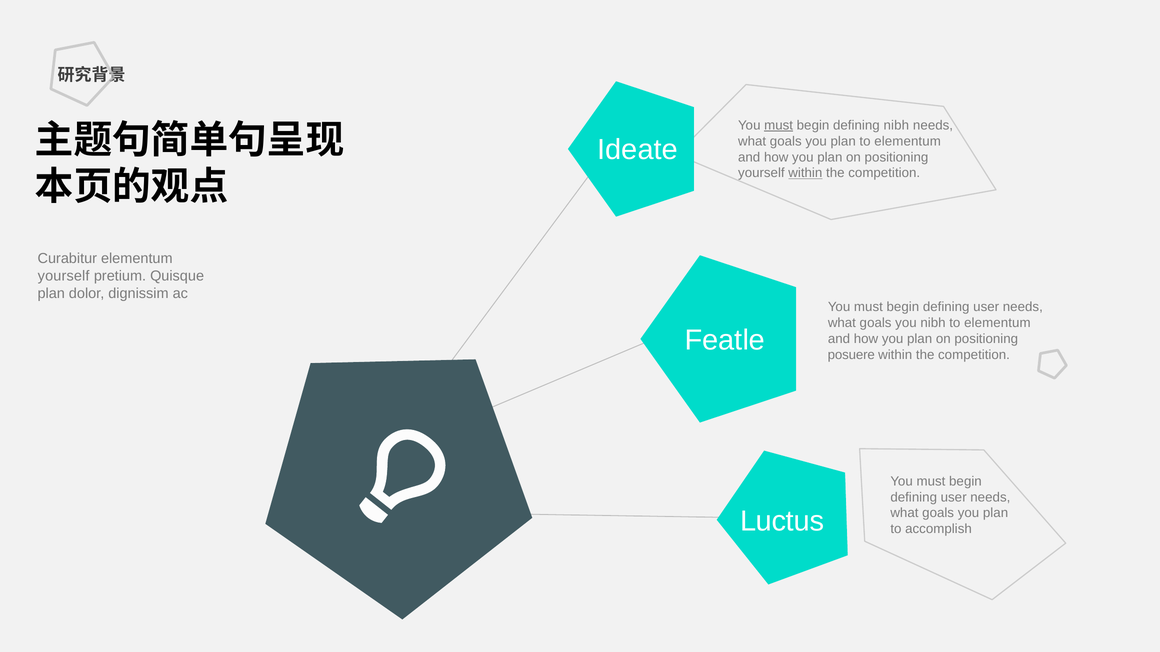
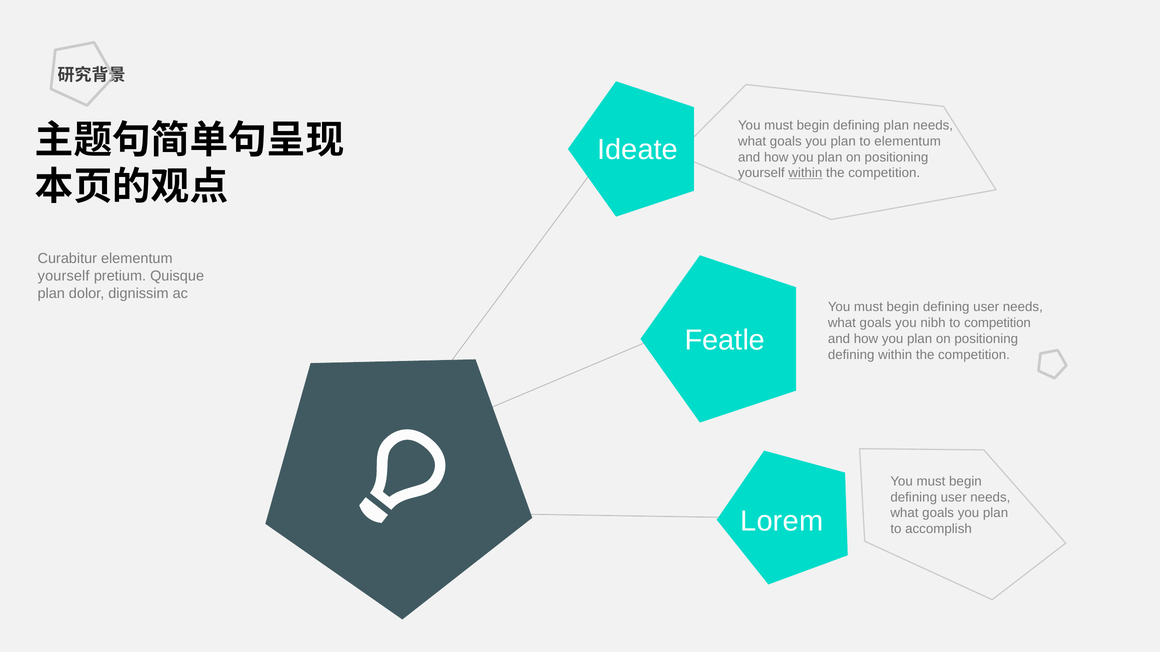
must underline: present -> none (779, 125)
defining nibh: nibh -> plan (896, 125)
elementum: elementum -> competition (997, 323)
posuere: posuere -> defining (851, 355)
Luctus: Luctus -> Lorem (782, 522)
